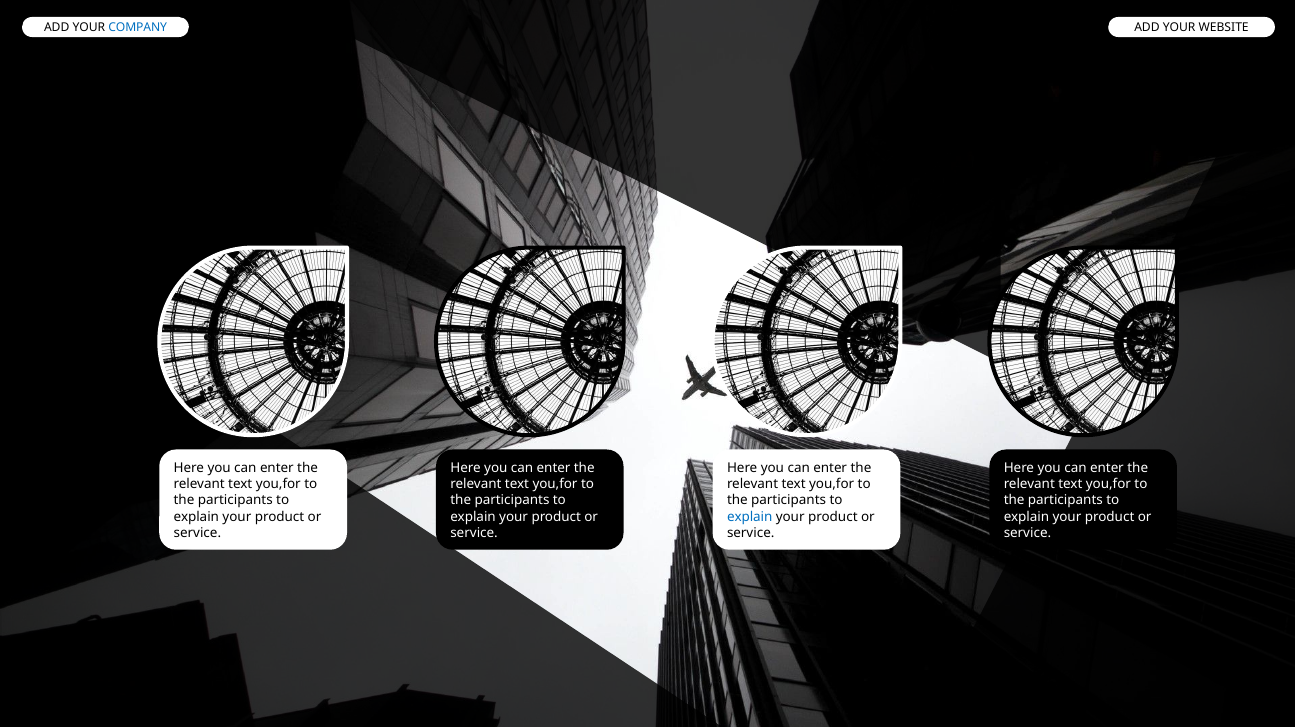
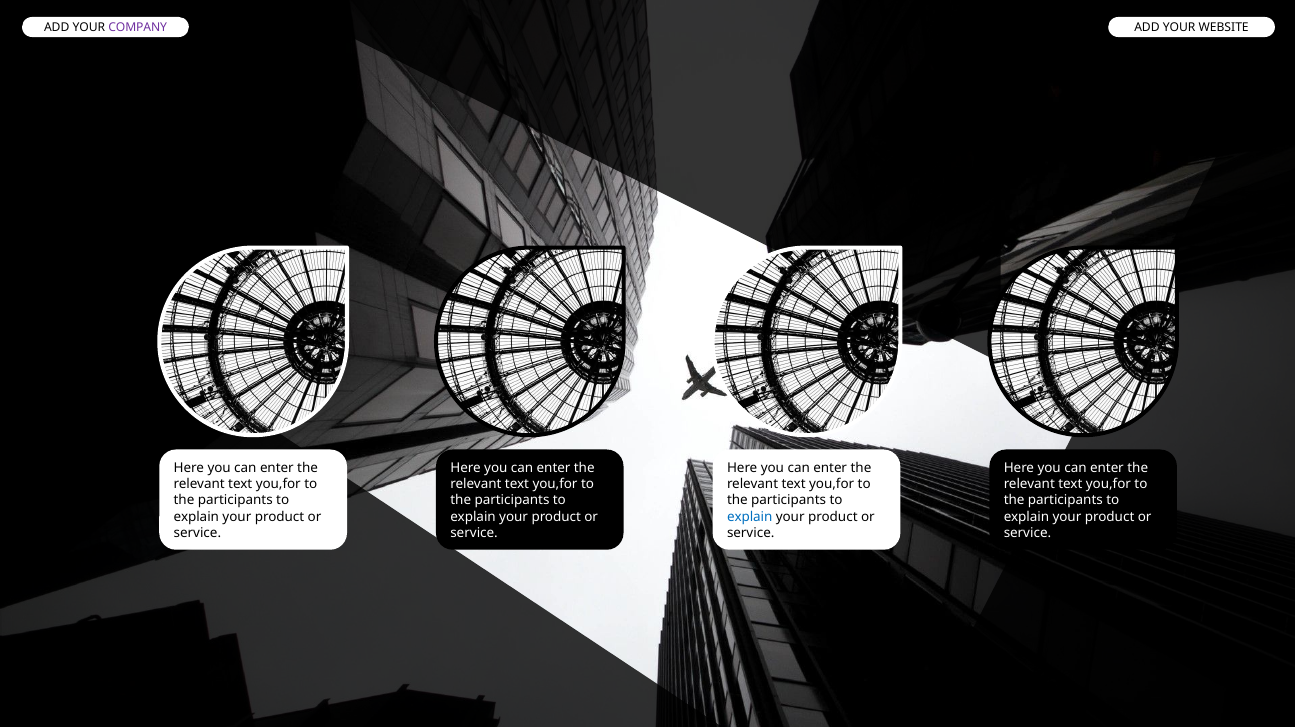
COMPANY colour: blue -> purple (138, 28)
